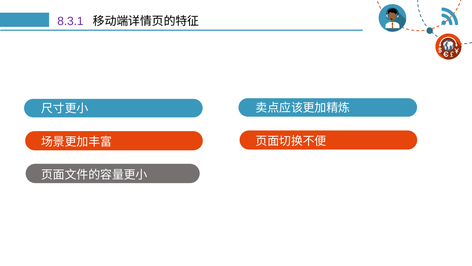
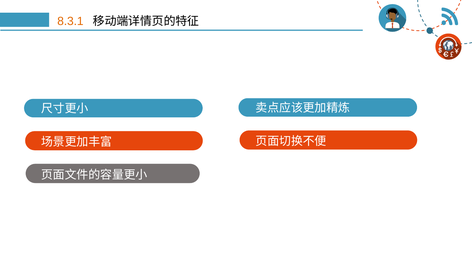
8.3.1 colour: purple -> orange (70, 21)
